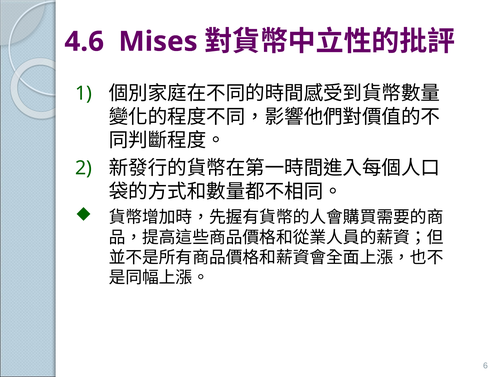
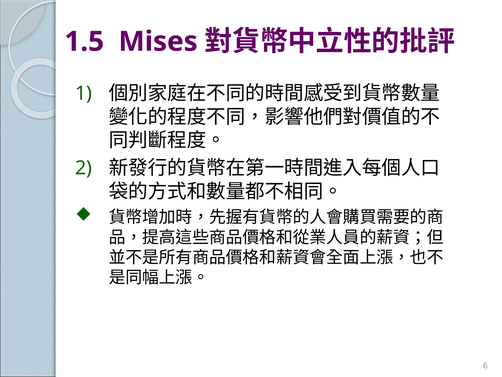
4.6: 4.6 -> 1.5 (84, 42)
